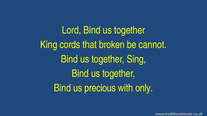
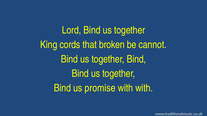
Sing: Sing -> Bind (136, 59)
precious: precious -> promise (100, 88)
with only: only -> with (144, 88)
